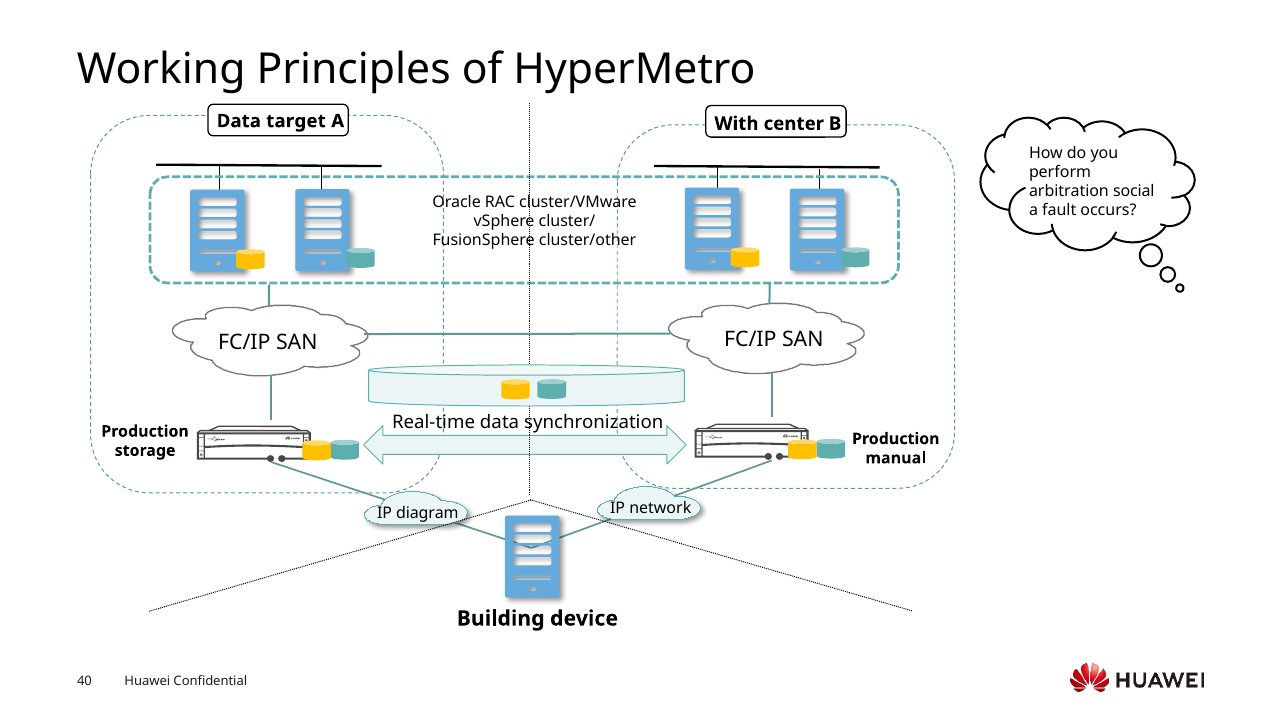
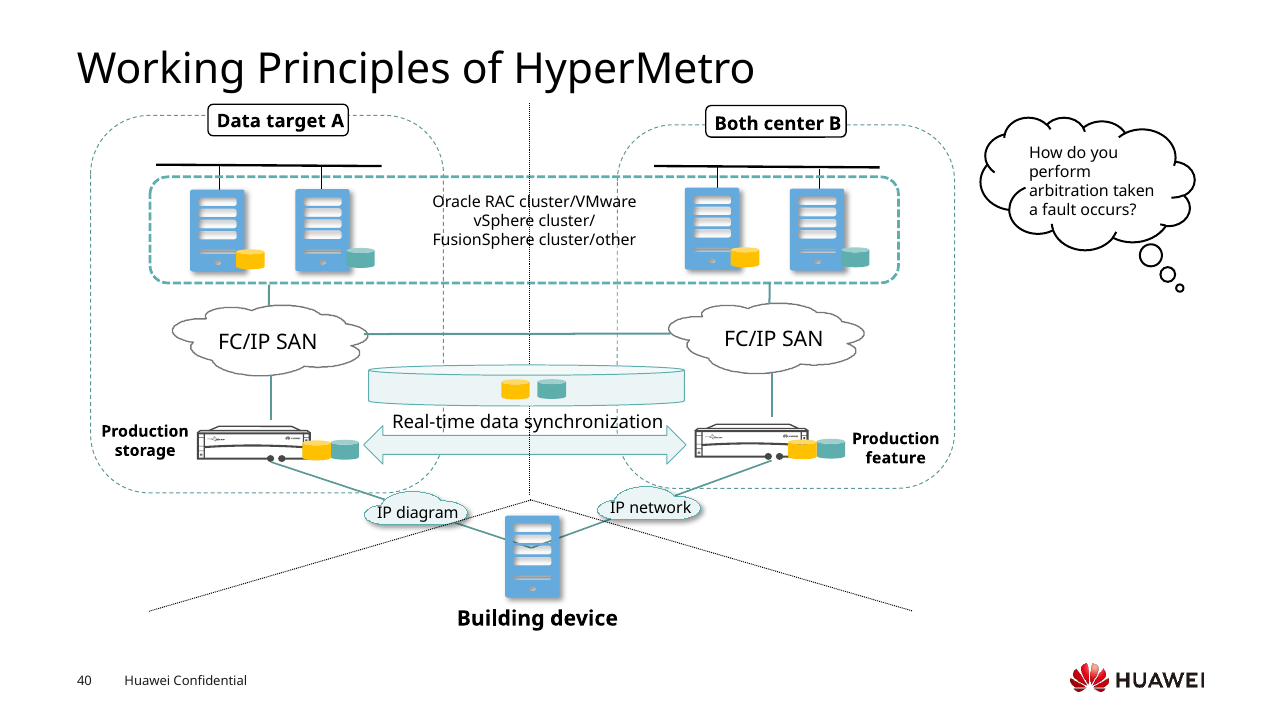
With: With -> Both (737, 124)
social: social -> taken (1134, 191)
manual: manual -> feature (896, 458)
